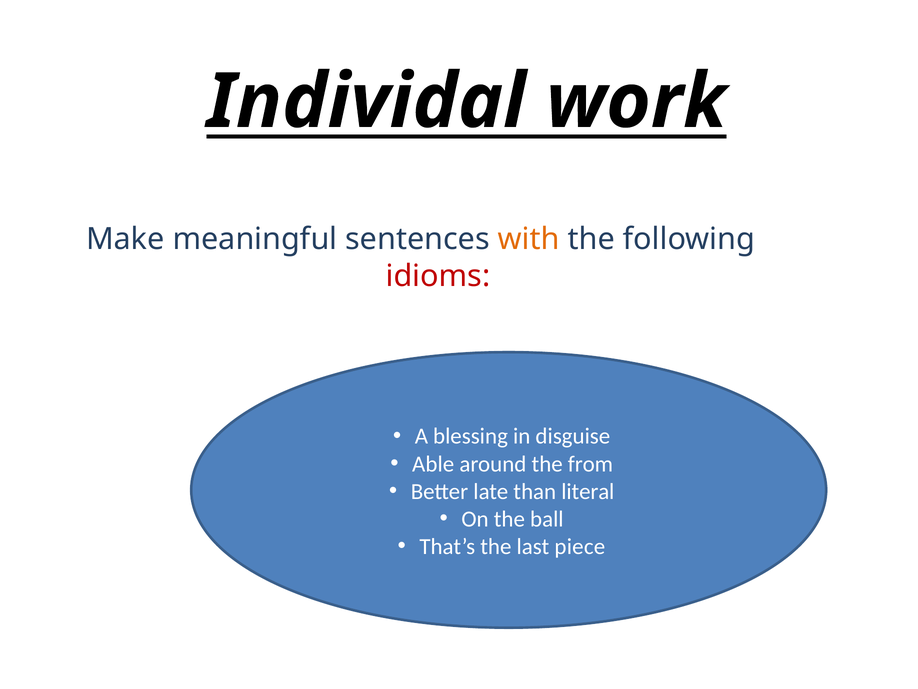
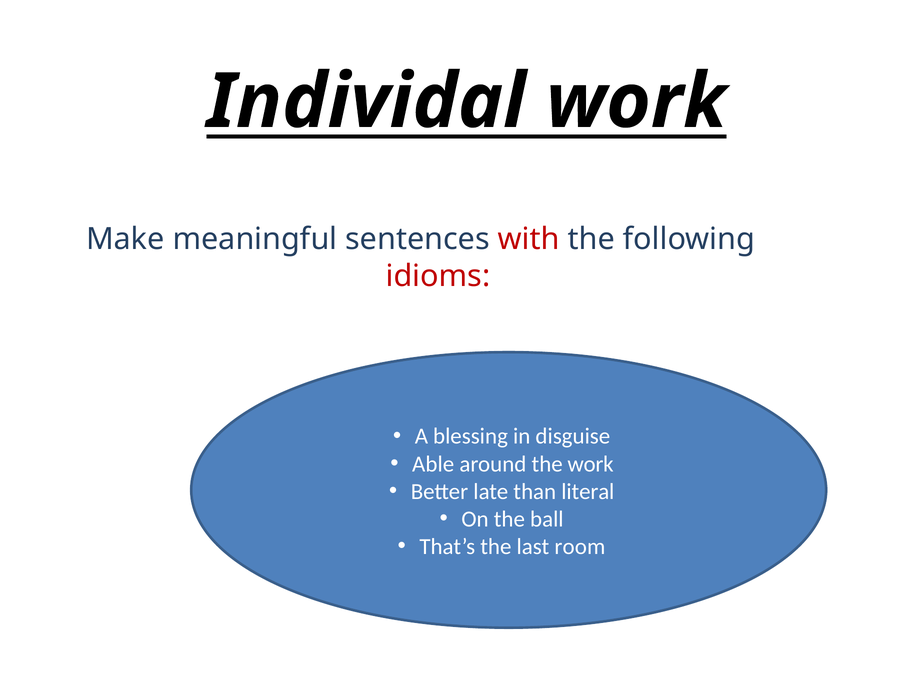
with colour: orange -> red (529, 239)
the from: from -> work (590, 464)
piece: piece -> room (580, 546)
